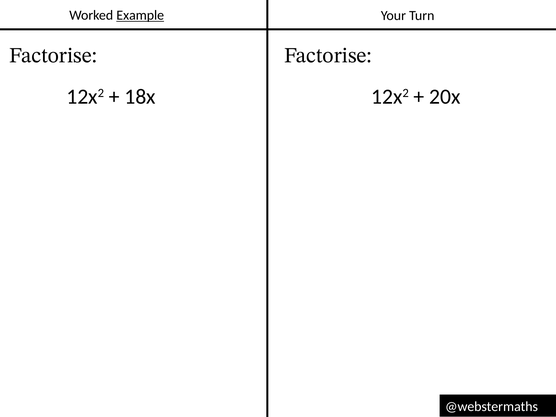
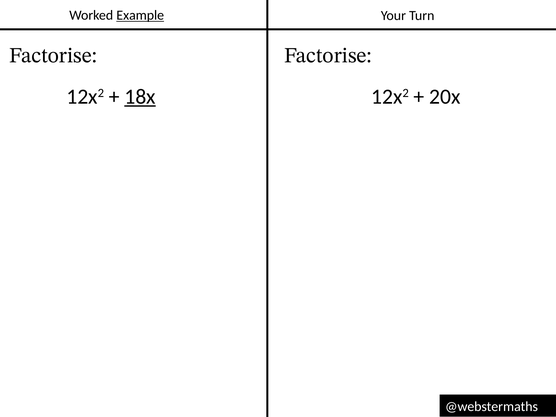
18x underline: none -> present (140, 97)
